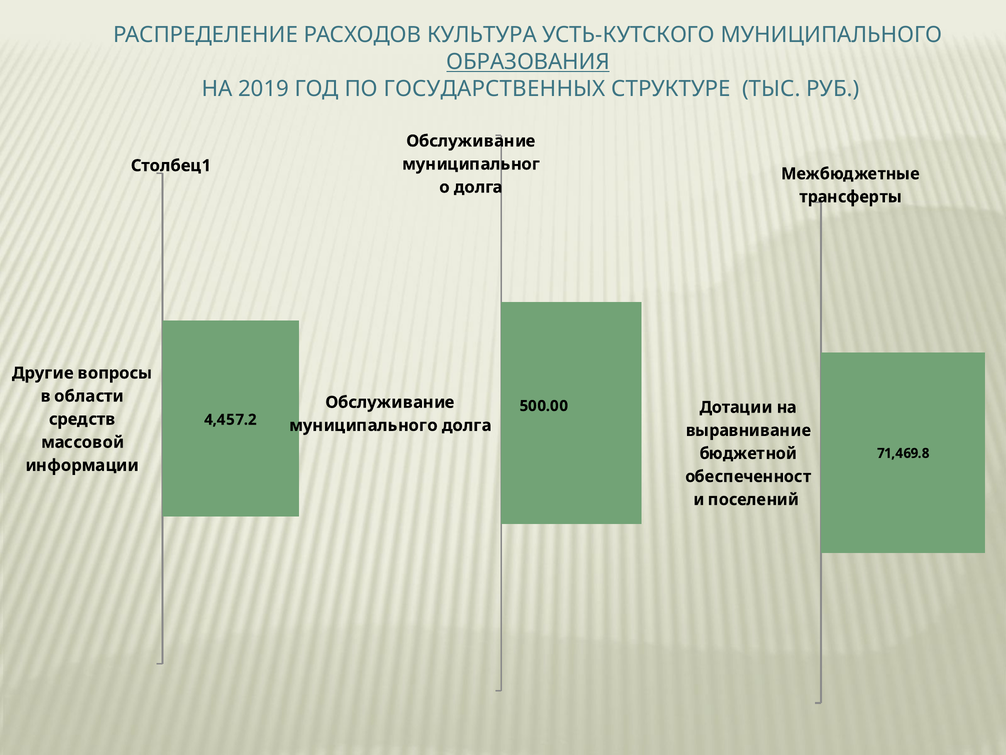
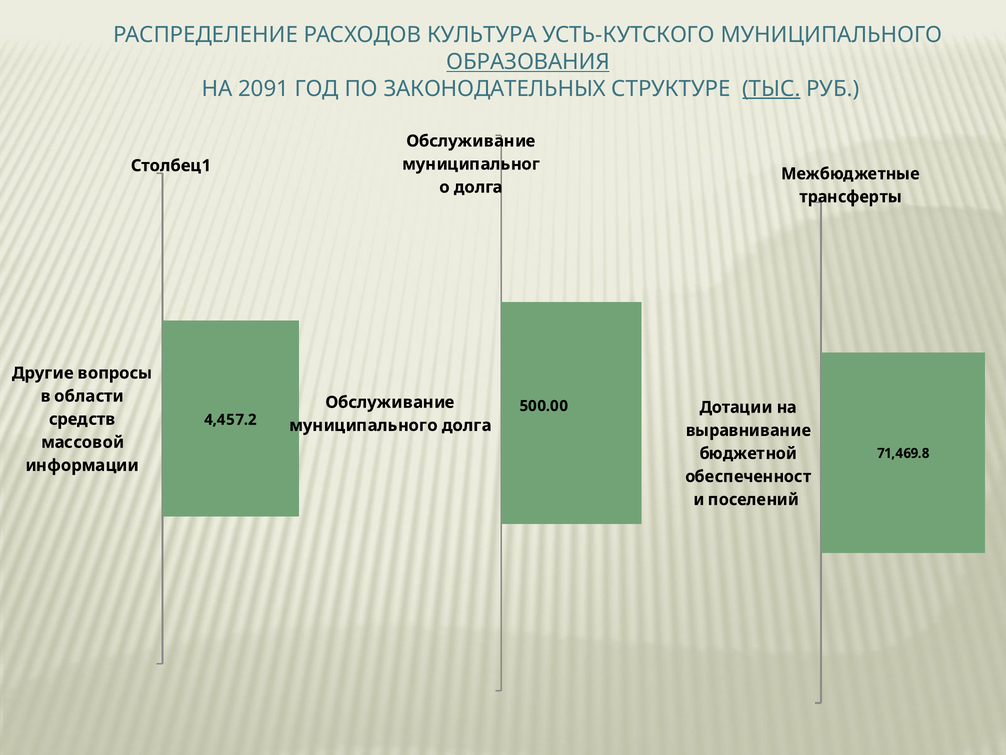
2019: 2019 -> 2091 (264, 89)
ГОСУДАРСТВЕННЫХ: ГОСУДАРСТВЕННЫХ -> ЗАКОНОДАТЕЛЬНЫХ (495, 89)
ТЫС underline: none -> present (771, 89)
